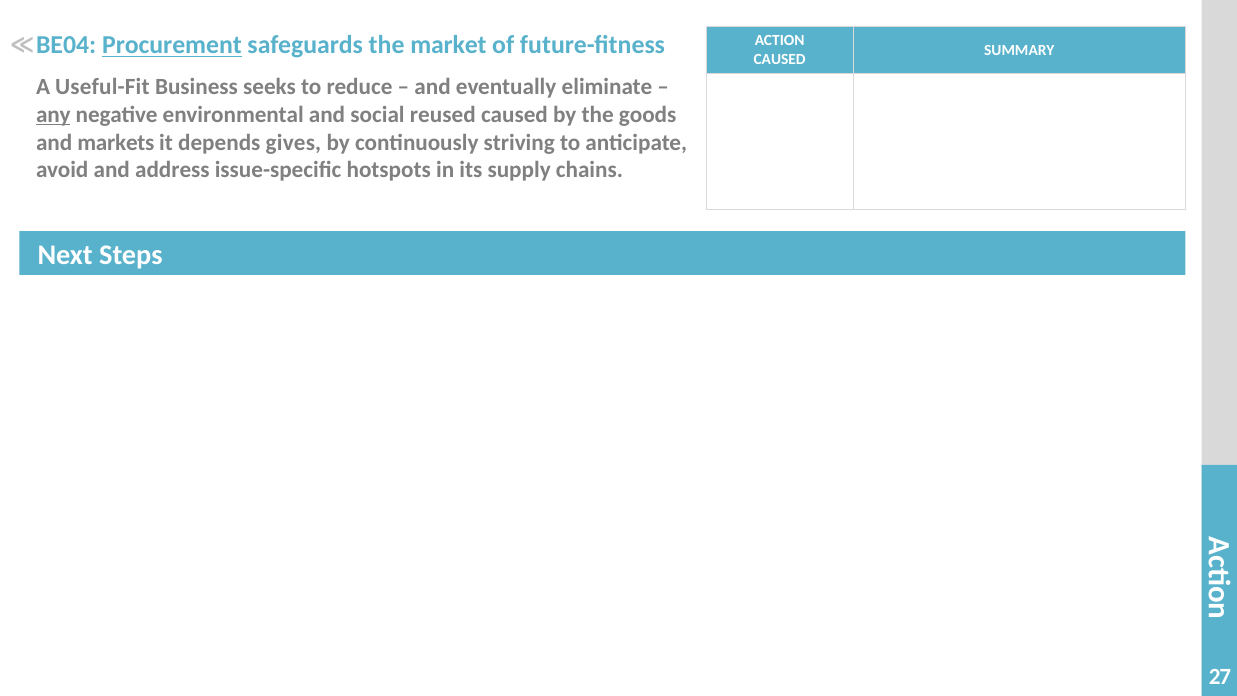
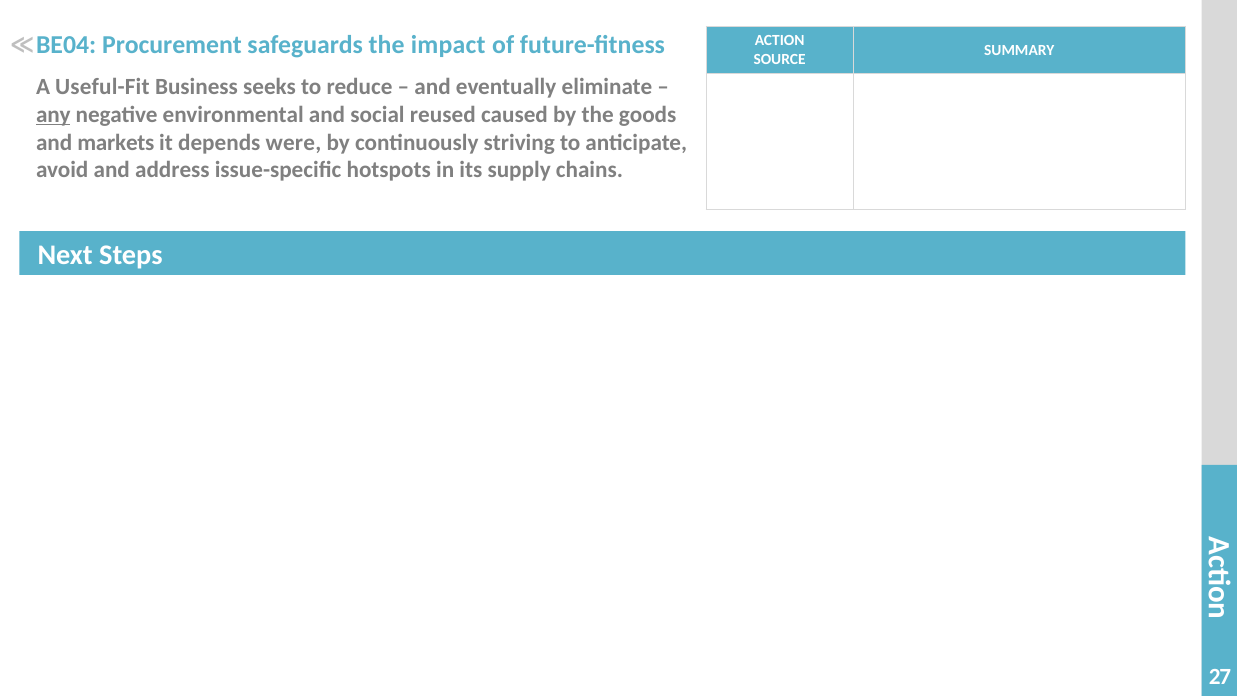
Procurement underline: present -> none (172, 45)
market: market -> impact (448, 45)
CAUSED: CAUSED -> SOURCE (780, 59)
gives: gives -> were (293, 142)
